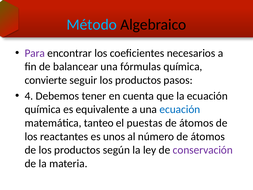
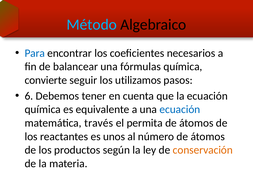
Para colour: purple -> blue (35, 53)
seguir los productos: productos -> utilizamos (138, 80)
4: 4 -> 6 (29, 96)
tanteo: tanteo -> través (99, 123)
puestas: puestas -> permita (145, 123)
conservación colour: purple -> orange (203, 150)
